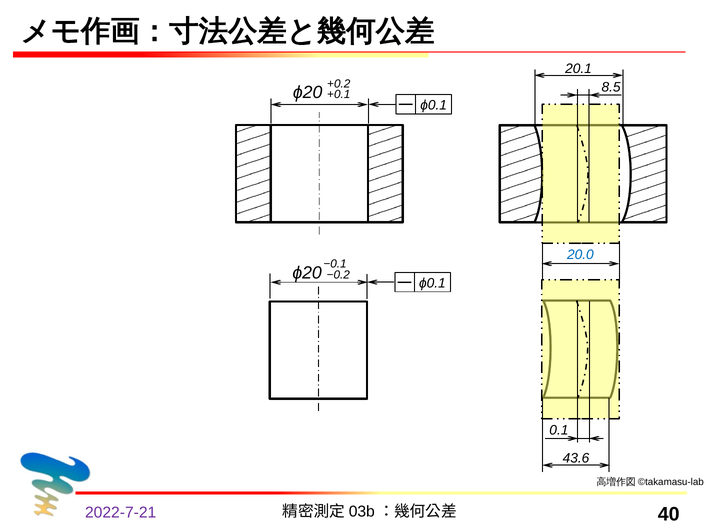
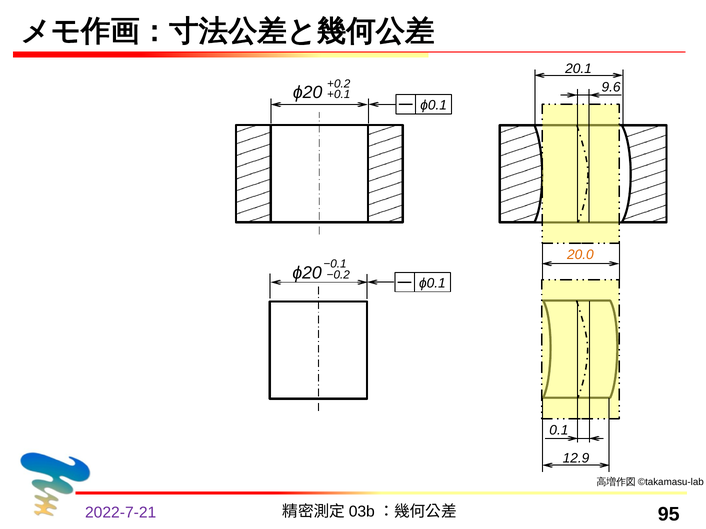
8.5: 8.5 -> 9.6 (611, 87)
20.0 colour: blue -> orange (580, 255)
43.6: 43.6 -> 12.9 (576, 459)
40: 40 -> 95 (669, 515)
